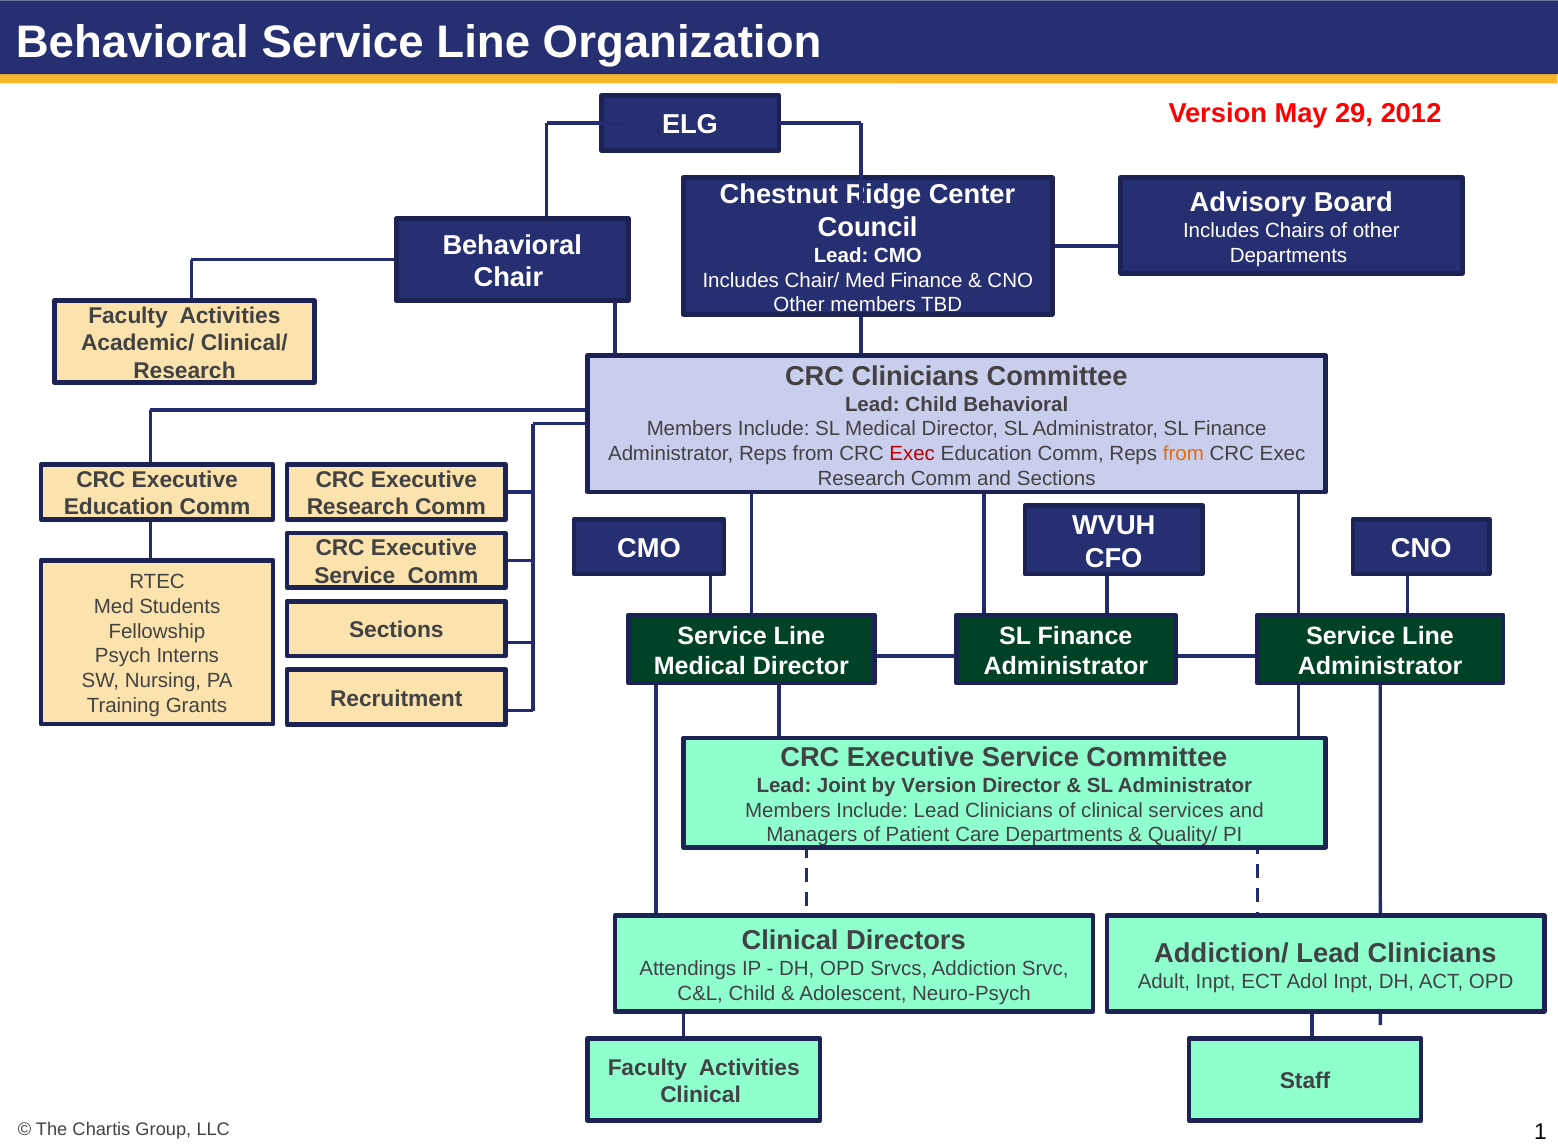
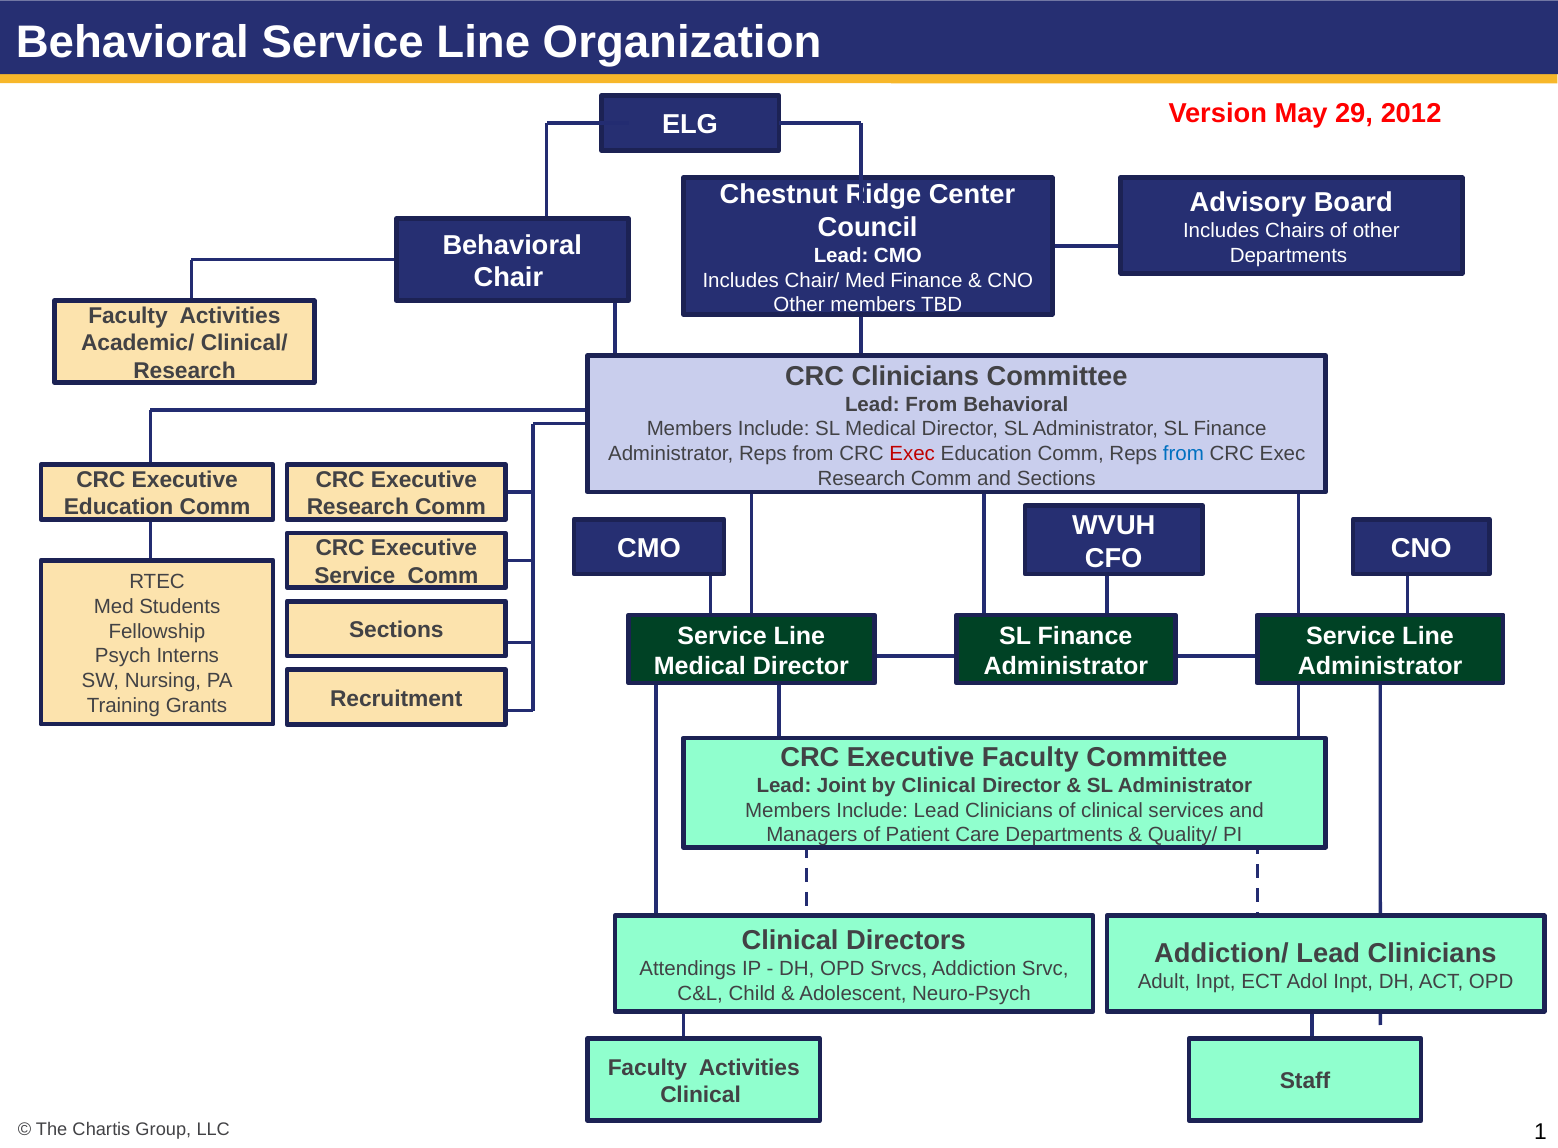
Lead Child: Child -> From (931, 404)
from colour: orange -> blue (1183, 454)
Service: Service -> Faculty (1030, 758)
by Version: Version -> Clinical (939, 786)
